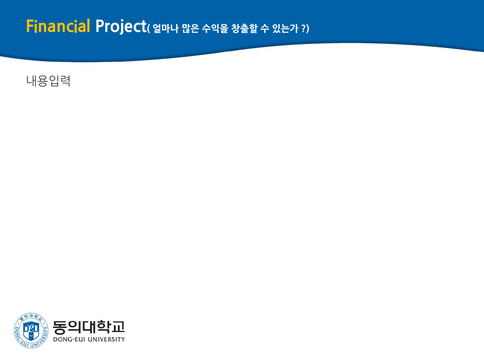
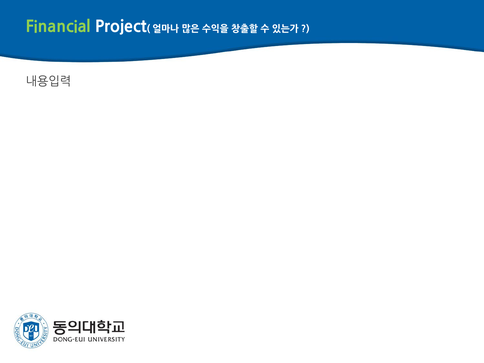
Financial colour: yellow -> light green (58, 27)
